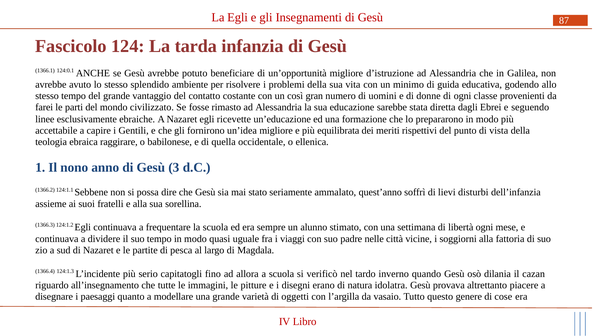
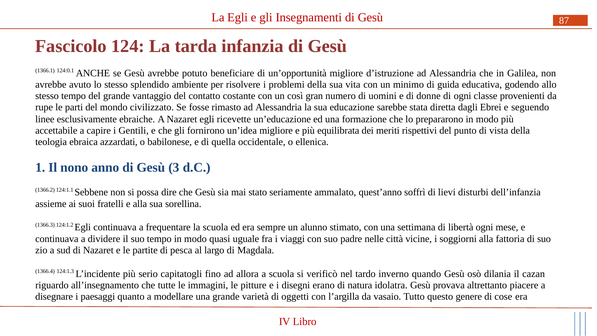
farei: farei -> rupe (44, 107)
raggirare: raggirare -> azzardati (119, 142)
